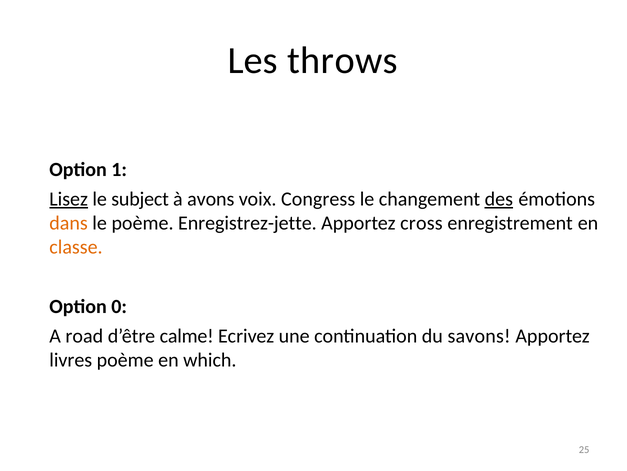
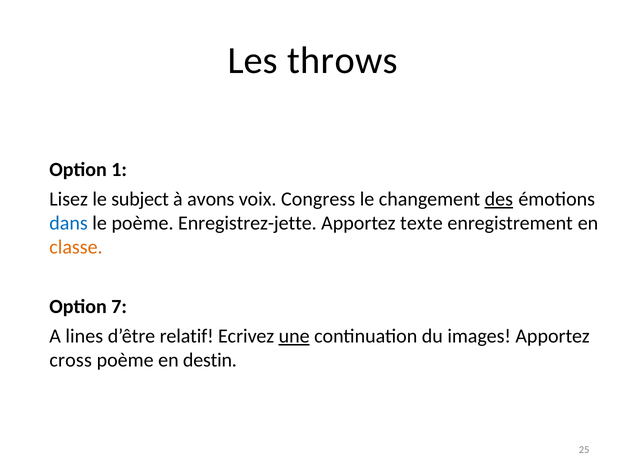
Lisez underline: present -> none (69, 199)
dans colour: orange -> blue (69, 223)
cross: cross -> texte (421, 223)
0: 0 -> 7 (119, 306)
road: road -> lines (84, 336)
calme: calme -> relatif (187, 336)
une underline: none -> present (294, 336)
savons: savons -> images (479, 336)
livres: livres -> cross (71, 360)
which: which -> destin (210, 360)
